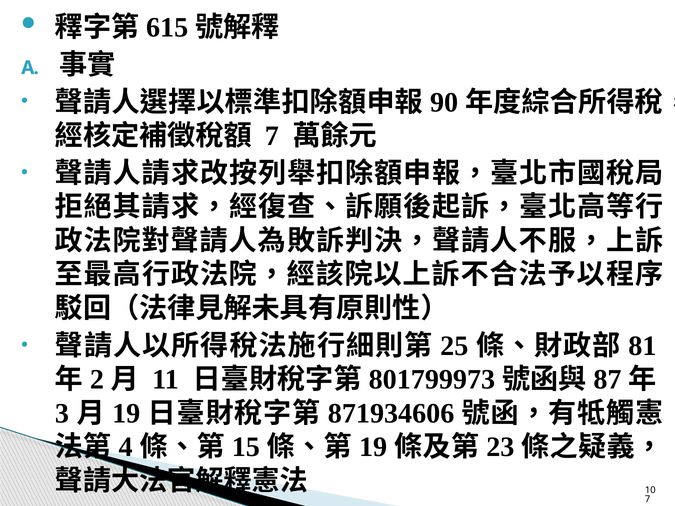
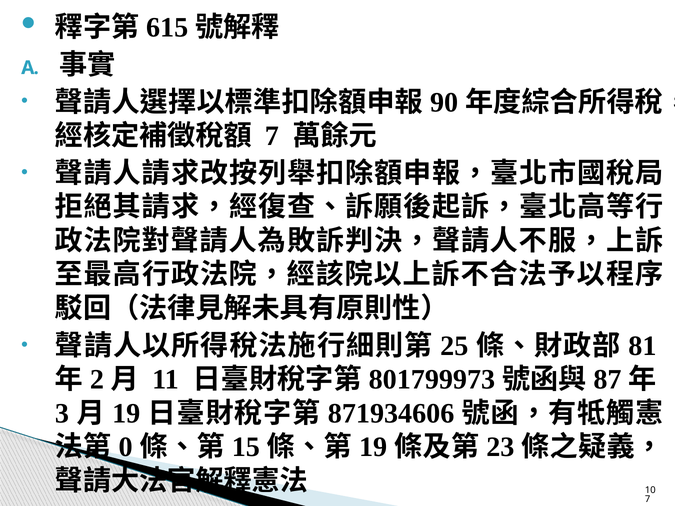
4: 4 -> 0 (126, 447)
